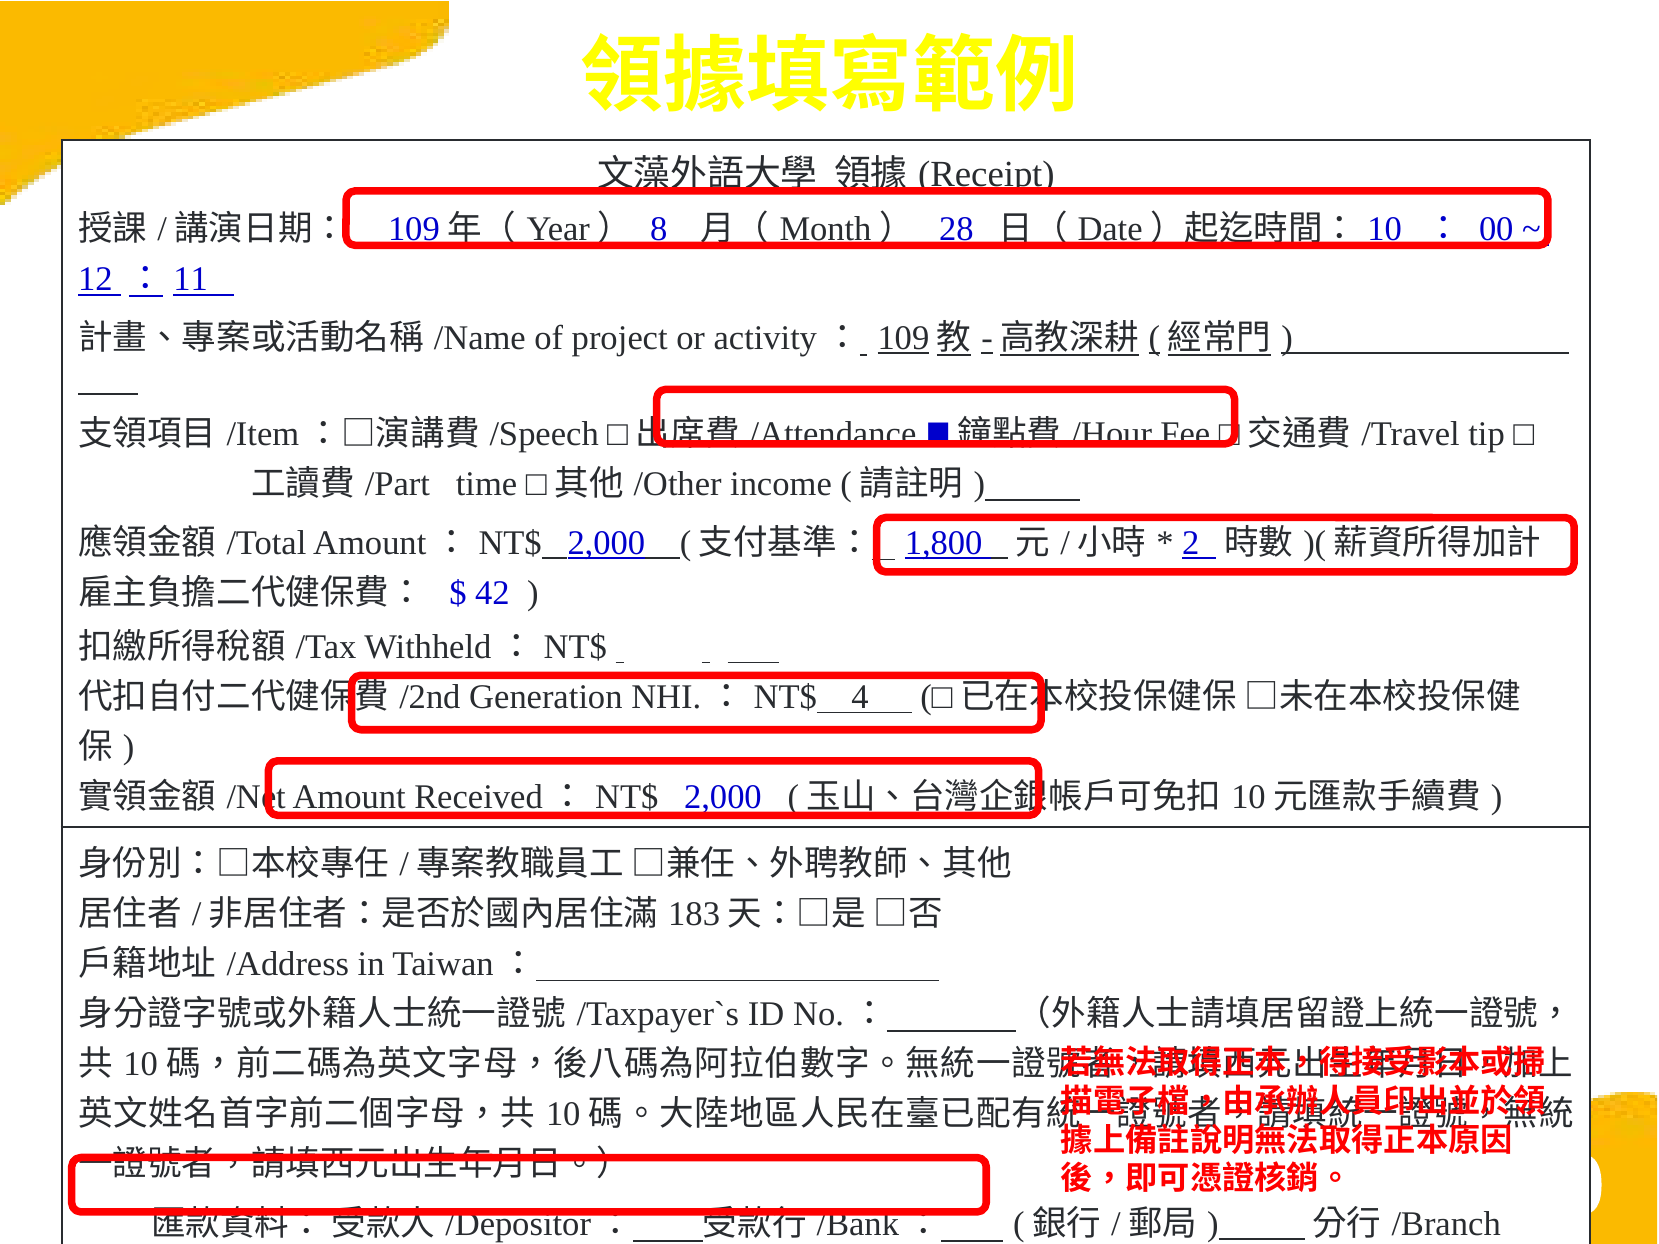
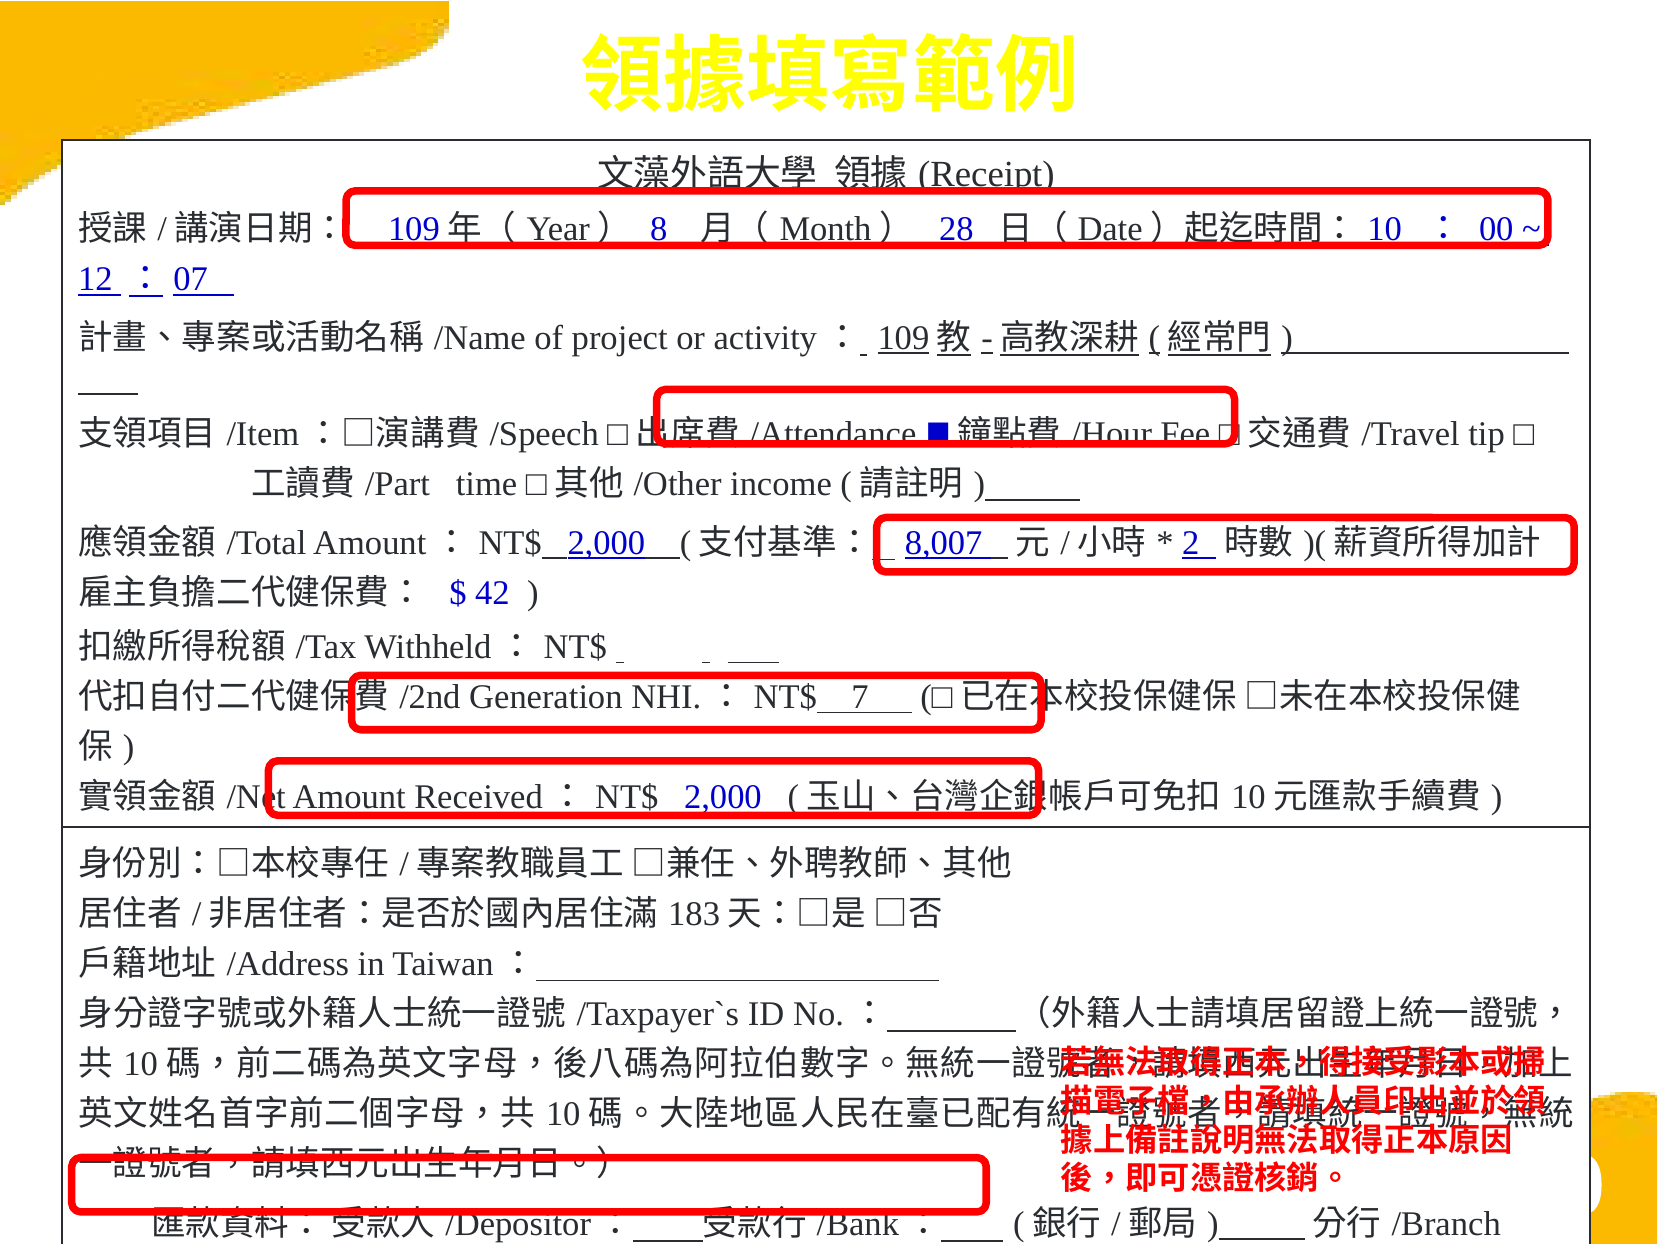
11: 11 -> 07 (191, 280)
1,800: 1,800 -> 8,007 (944, 543)
4: 4 -> 7 (860, 697)
